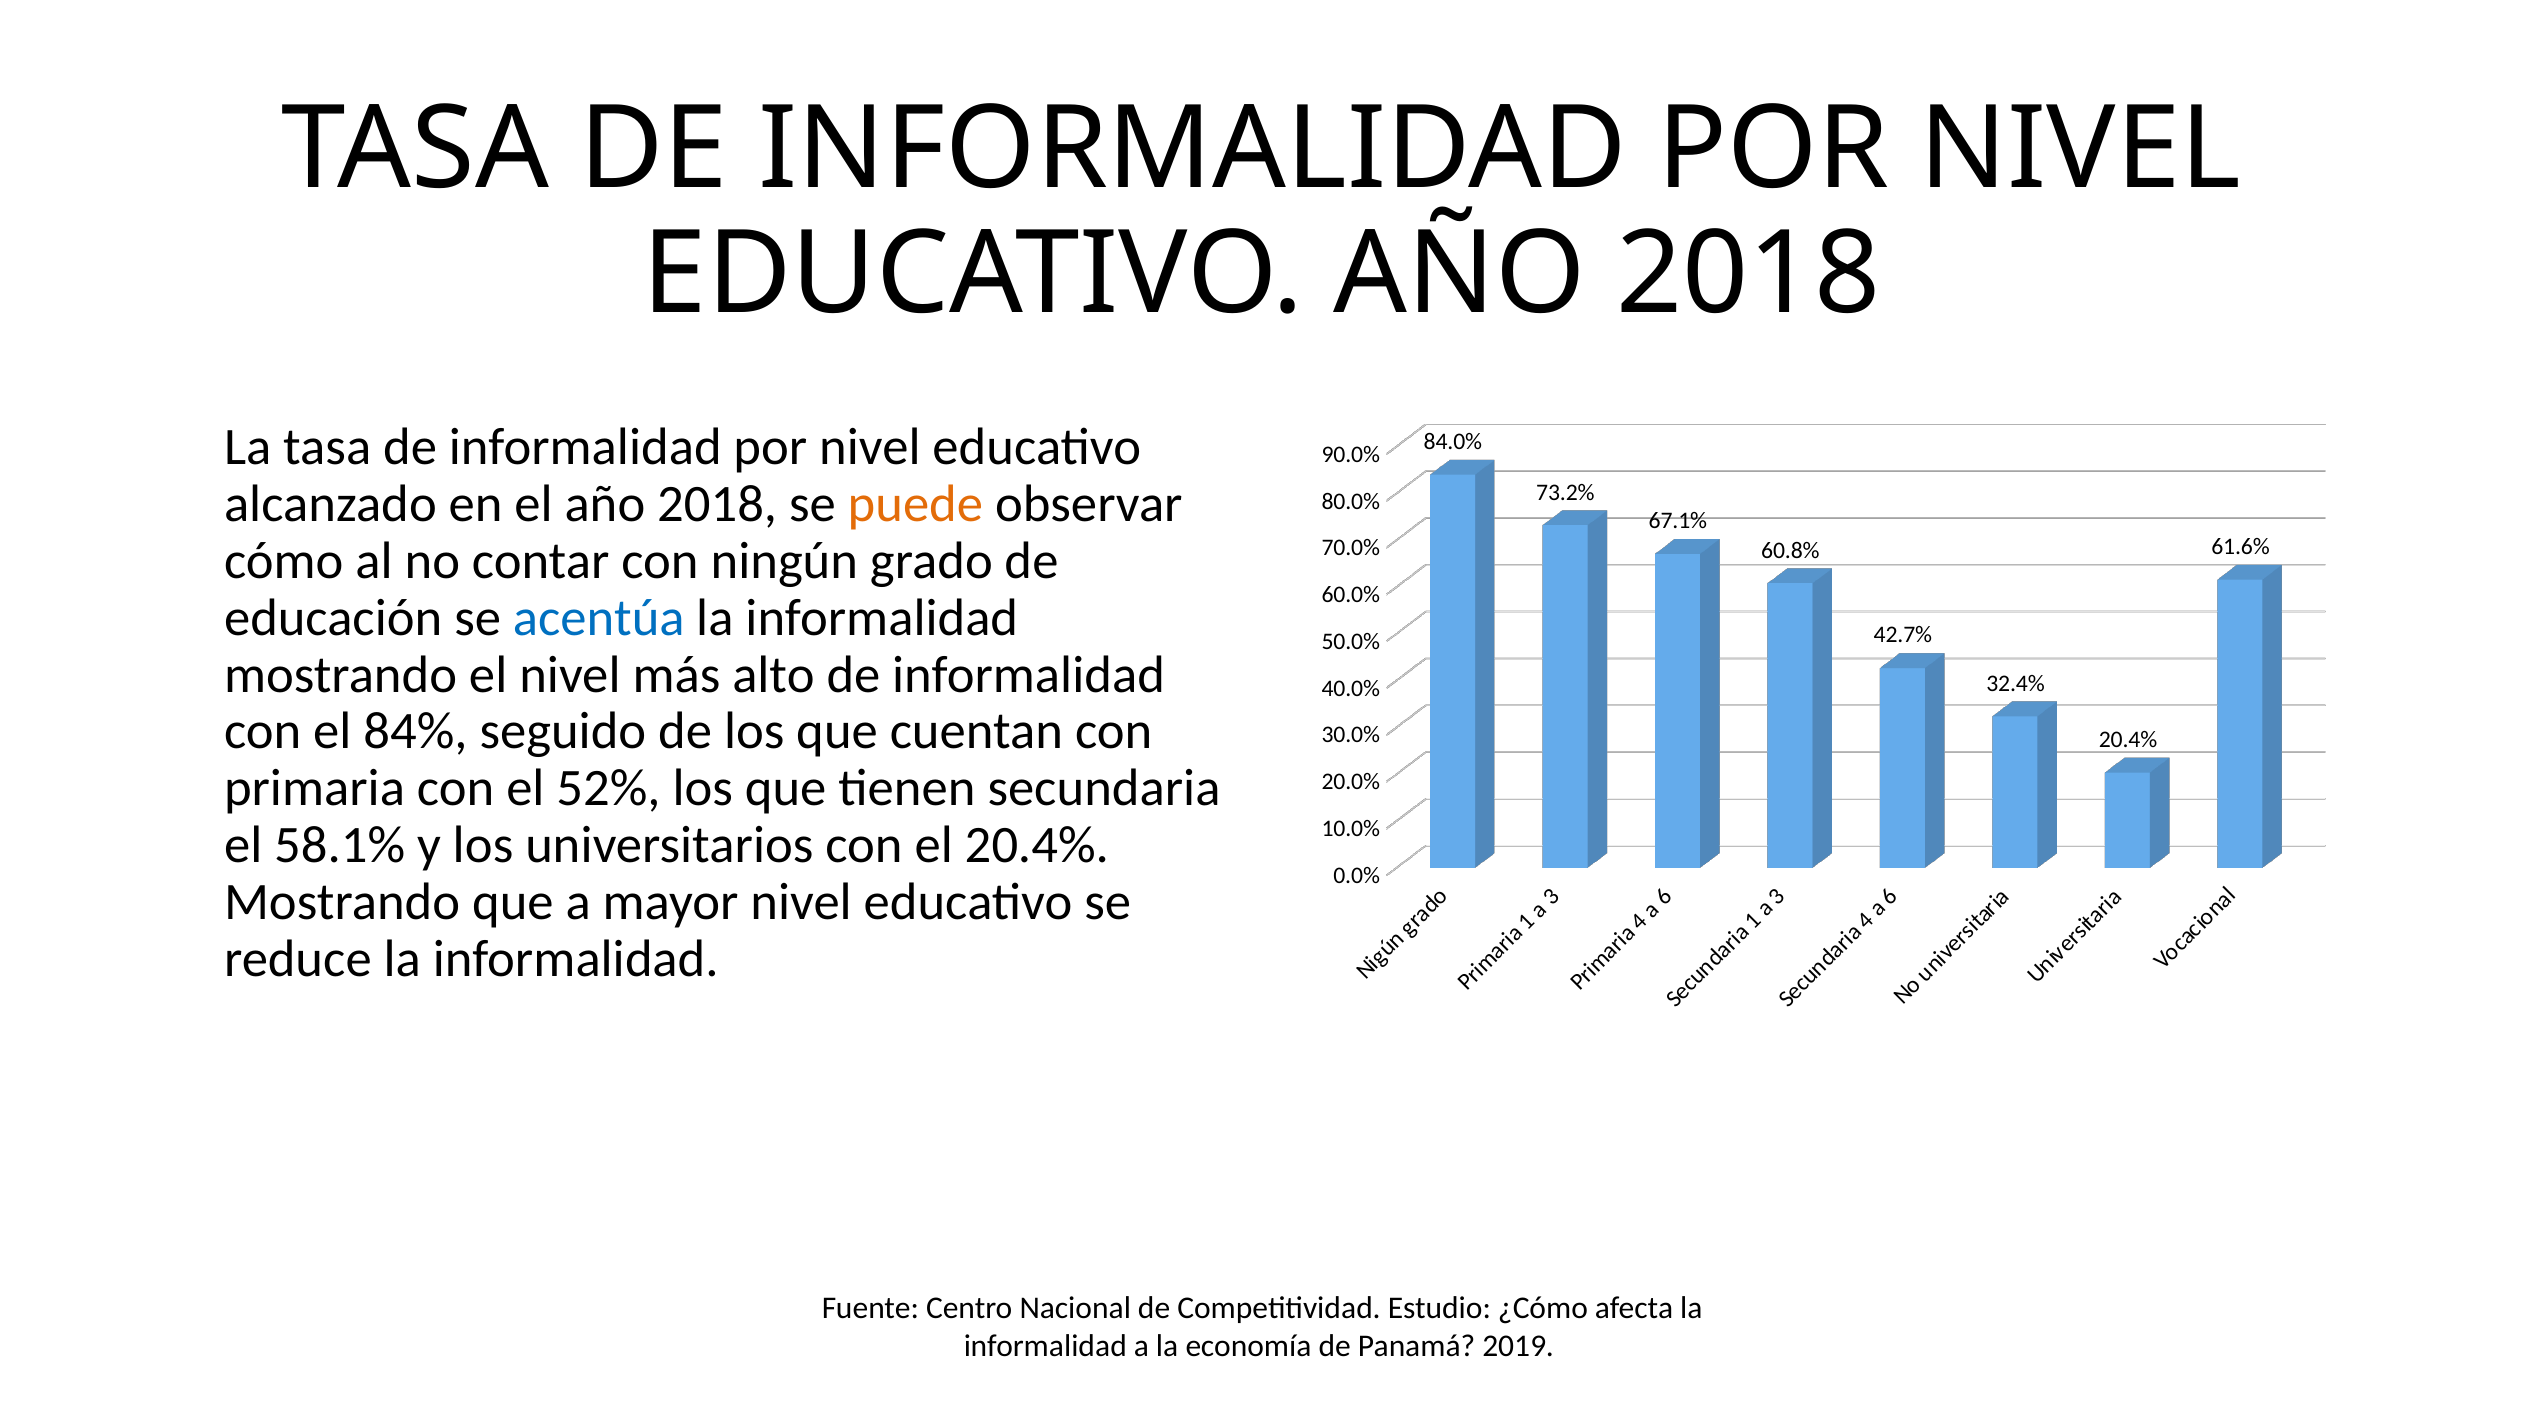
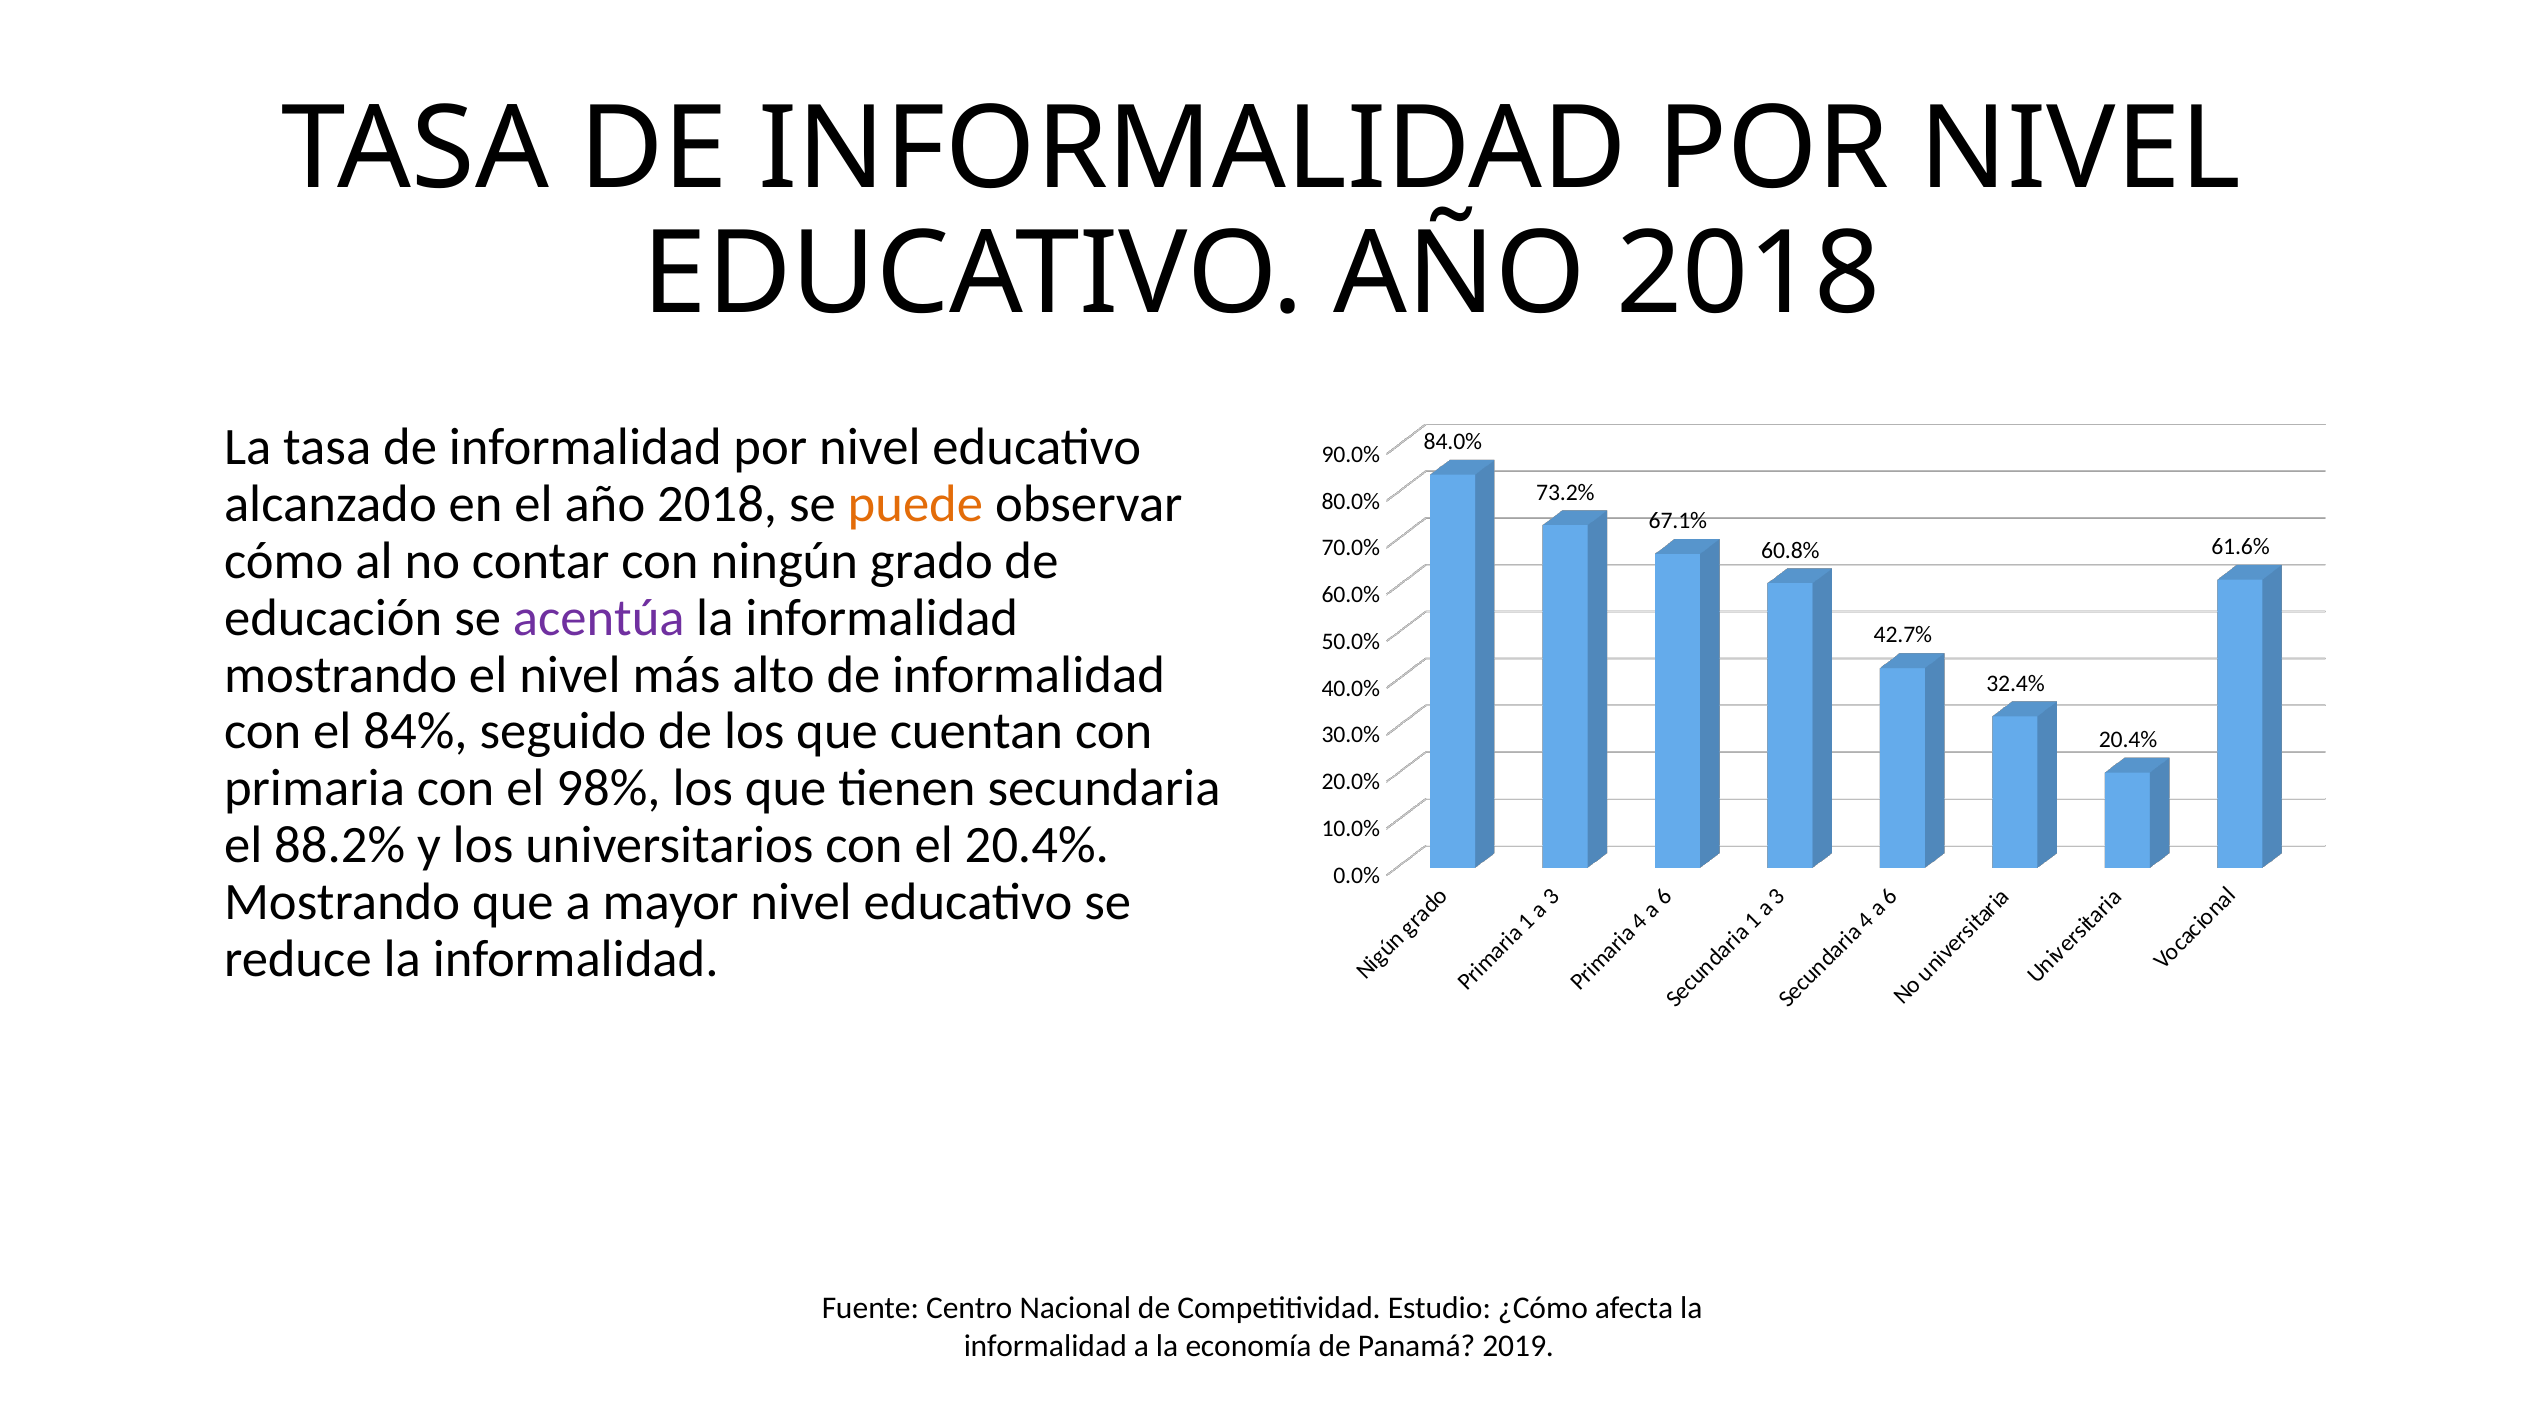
acentúa colour: blue -> purple (599, 618)
52%: 52% -> 98% (608, 789)
58.1%: 58.1% -> 88.2% (340, 846)
